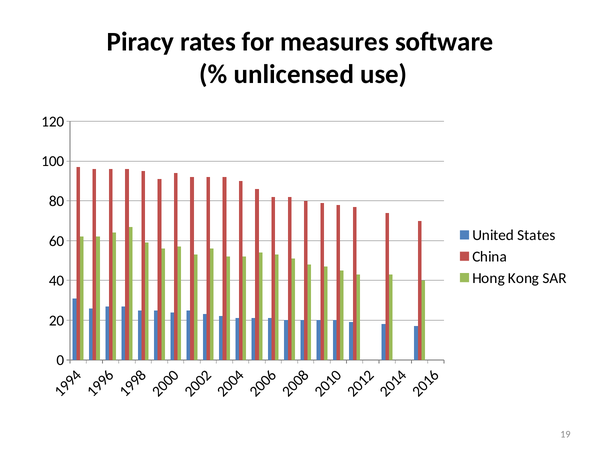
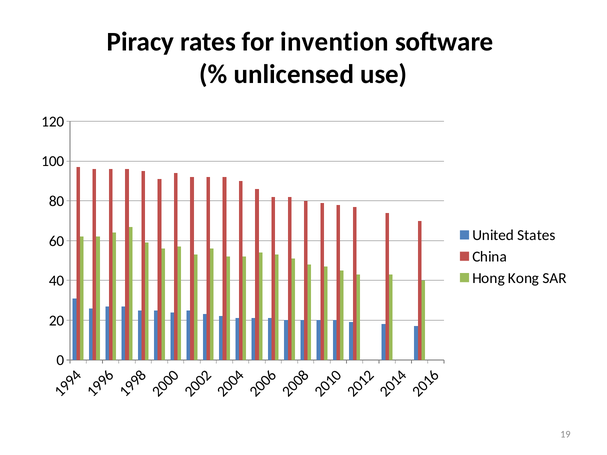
measures: measures -> invention (335, 42)
